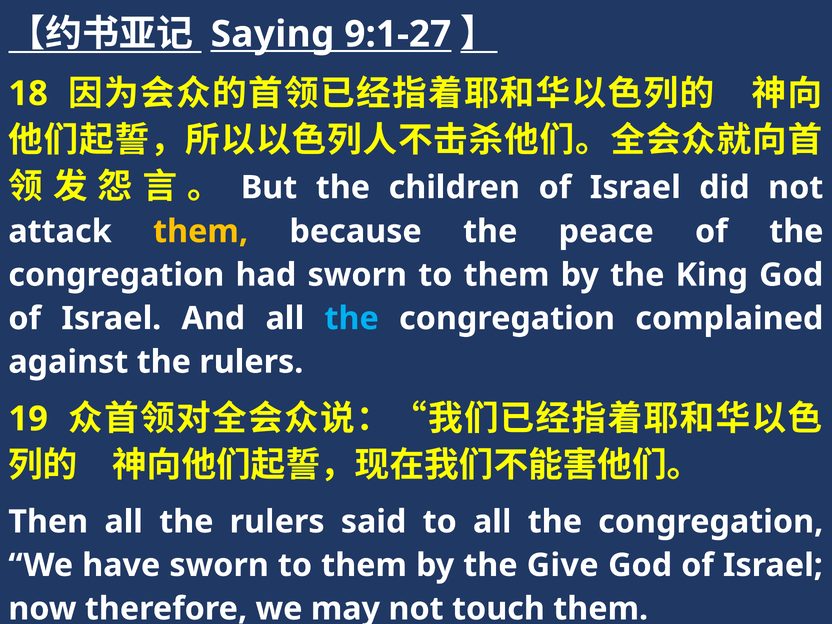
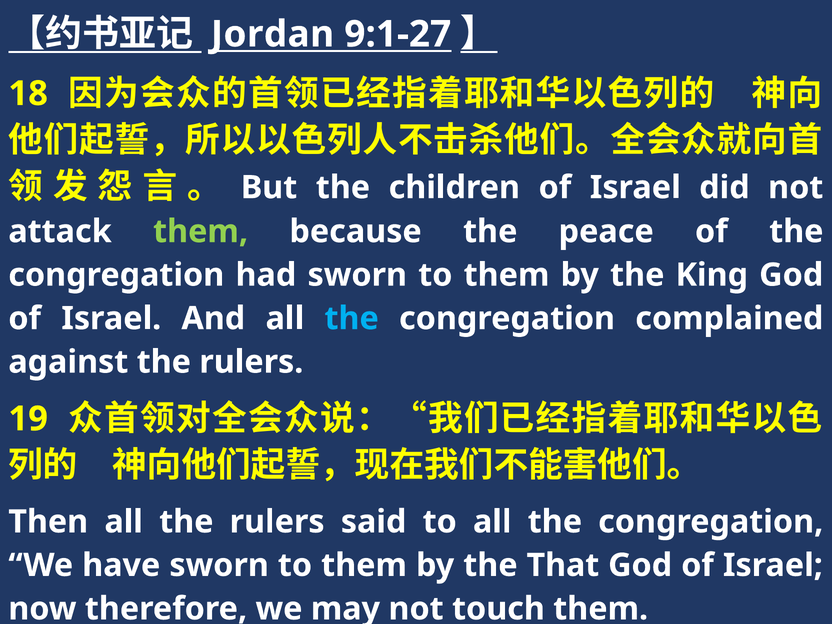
Saying: Saying -> Jordan (272, 34)
them colour: yellow -> light green (201, 231)
Give: Give -> That (563, 565)
